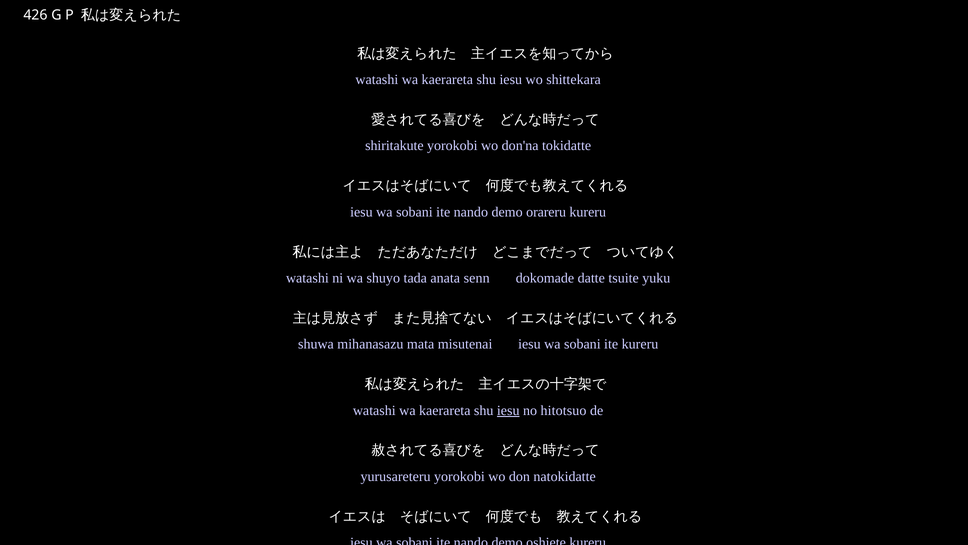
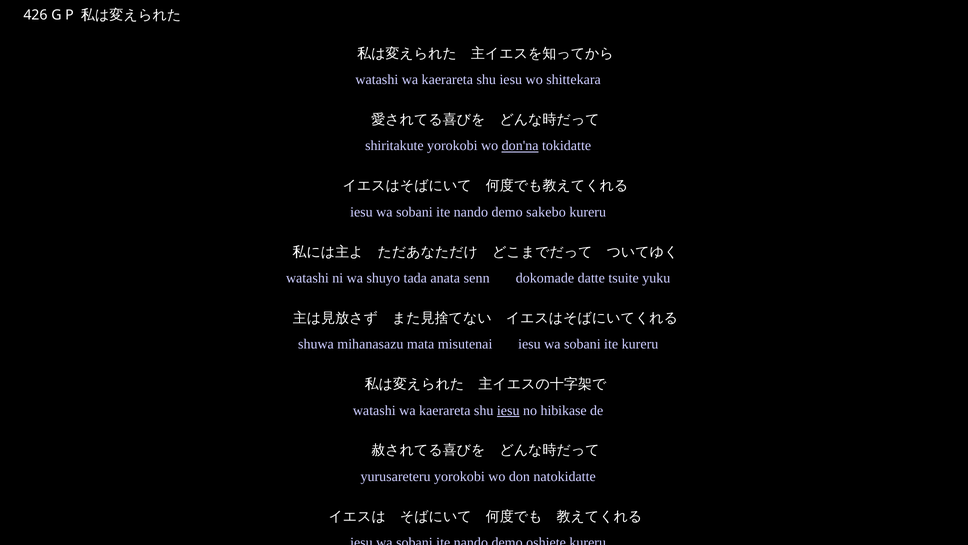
don'na underline: none -> present (520, 146)
orareru: orareru -> sakebo (546, 212)
hitotsuo: hitotsuo -> hibikase (564, 410)
